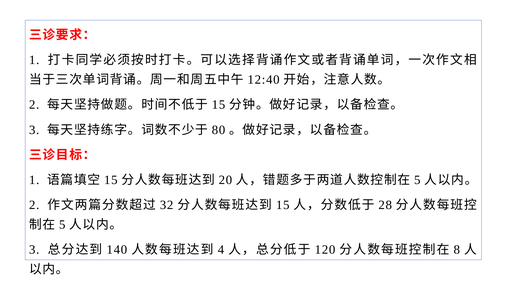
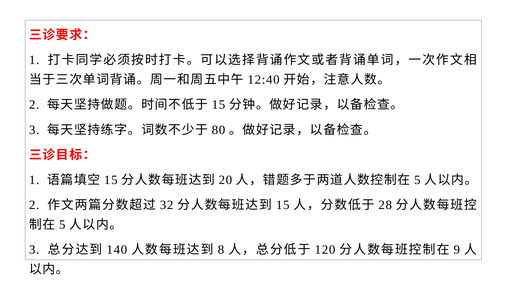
4: 4 -> 8 (221, 250)
8: 8 -> 9 (457, 250)
